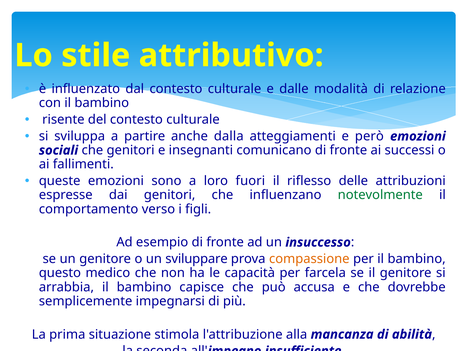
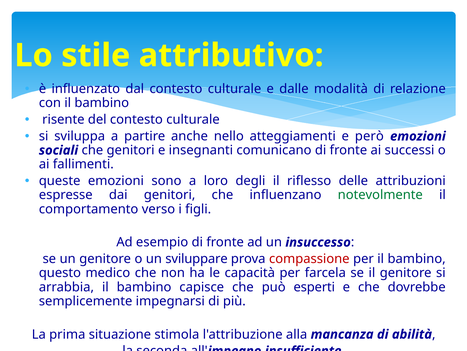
dalla: dalla -> nello (229, 136)
fuori: fuori -> degli (250, 181)
compassione colour: orange -> red (309, 258)
accusa: accusa -> esperti (314, 286)
